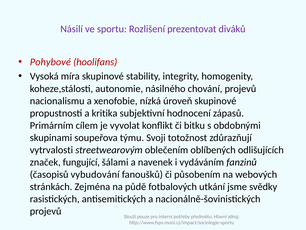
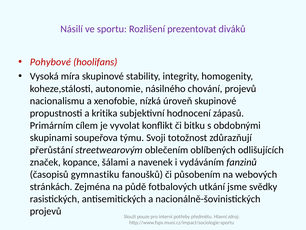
vytrvalosti: vytrvalosti -> přerůstání (51, 150)
fungující: fungující -> kopance (81, 162)
vybudování: vybudování -> gymnastiku (95, 174)
